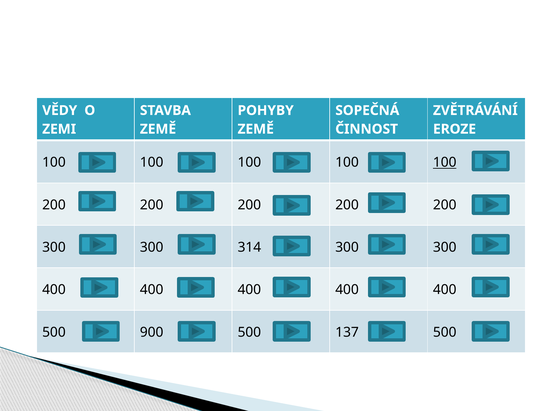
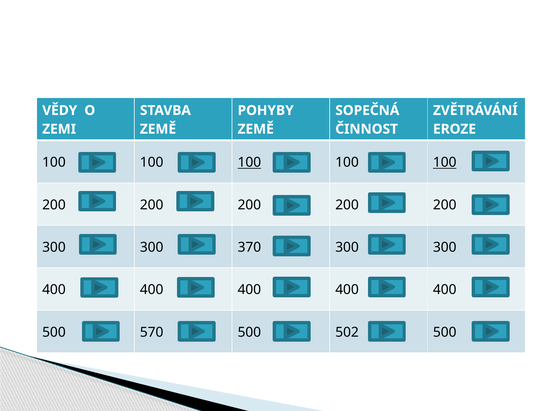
100 underline: none -> present (249, 163)
314: 314 -> 370 (249, 248)
900: 900 -> 570 (152, 333)
137: 137 -> 502 (347, 333)
